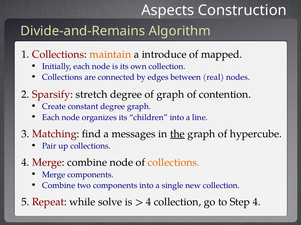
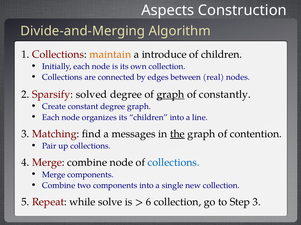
Divide-and-Remains: Divide-and-Remains -> Divide-and-Merging (83, 31)
of mapped: mapped -> children (222, 54)
stretch: stretch -> solved (91, 95)
graph underline: none -> present (170, 95)
contention: contention -> constantly (225, 95)
hypercube: hypercube -> contention (256, 134)
collections colour: orange -> blue (174, 163)
4: 4 -> 6 (148, 203)
Step 4: 4 -> 3 (257, 203)
